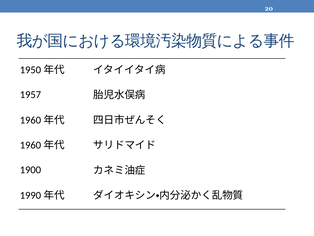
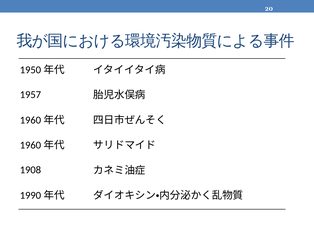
1900: 1900 -> 1908 (30, 170)
